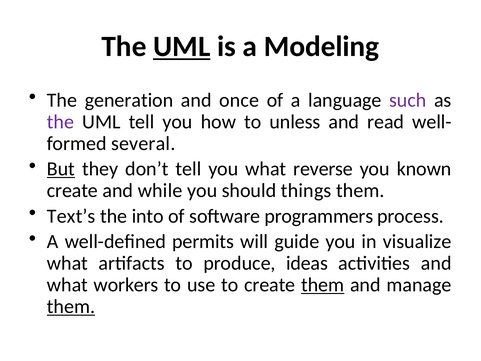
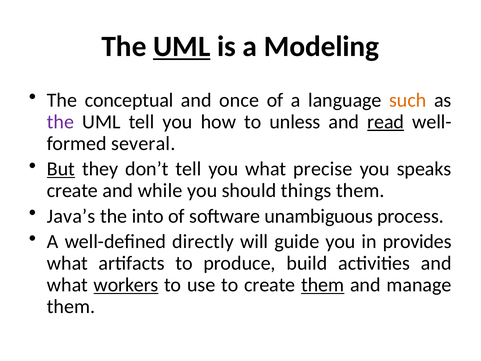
generation: generation -> conceptual (129, 100)
such colour: purple -> orange (408, 100)
read underline: none -> present (386, 122)
reverse: reverse -> precise (323, 169)
known: known -> speaks (424, 169)
Text’s: Text’s -> Java’s (71, 216)
programmers: programmers -> unambiguous (319, 216)
permits: permits -> directly (203, 241)
visualize: visualize -> provides (417, 241)
ideas: ideas -> build (307, 263)
workers underline: none -> present (126, 285)
them underline: present -> none (71, 306)
